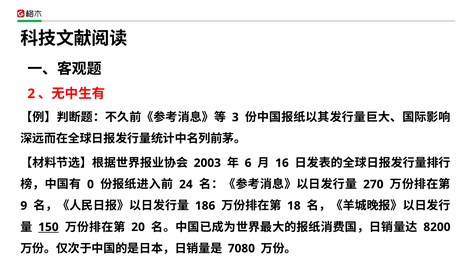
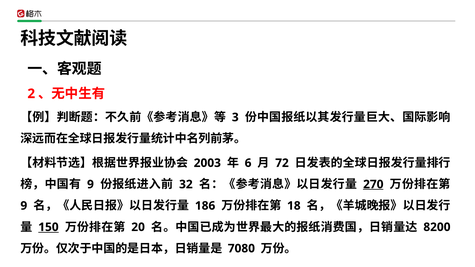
16: 16 -> 72 (282, 163)
0: 0 -> 9 (90, 185)
24: 24 -> 32 (186, 185)
270 underline: none -> present (373, 185)
